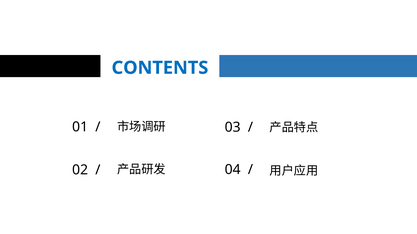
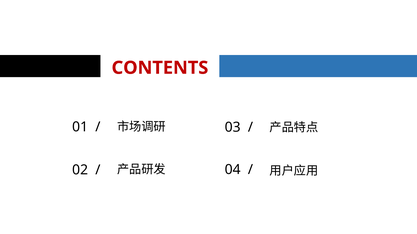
CONTENTS colour: blue -> red (160, 68)
